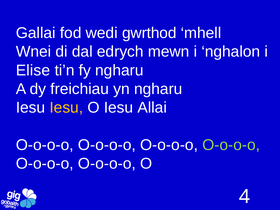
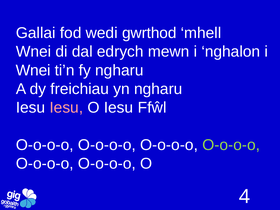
Elise: Elise -> Wnei (33, 70)
Iesu colour: yellow -> pink (66, 108)
Allai: Allai -> Ffŵl (152, 108)
